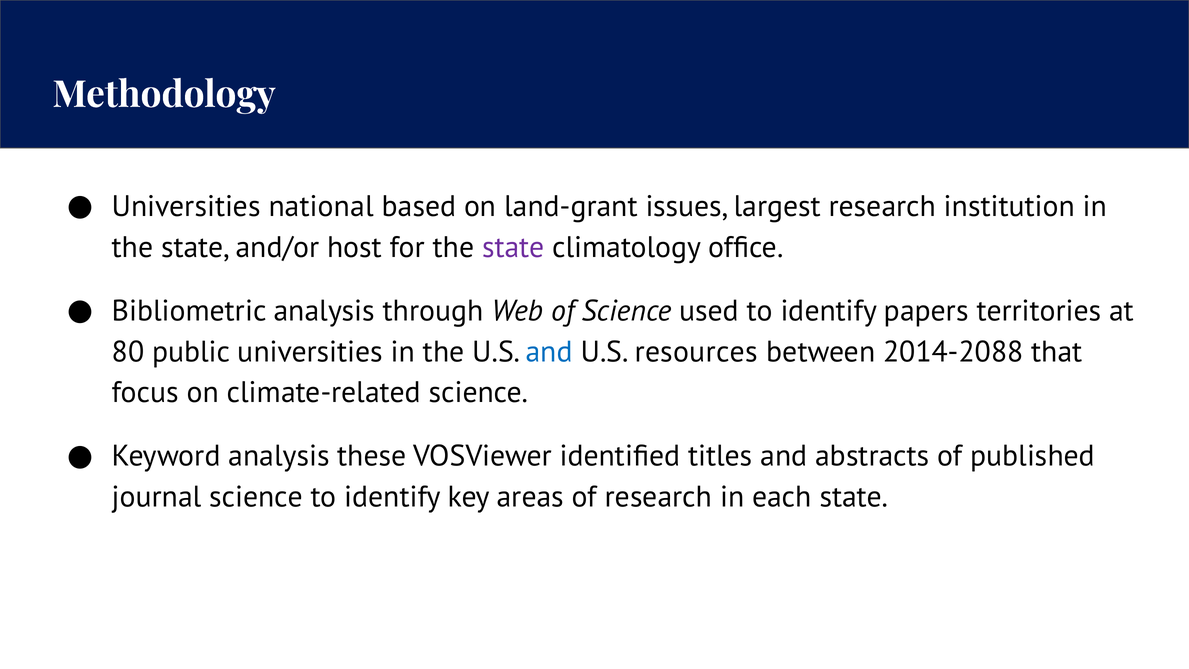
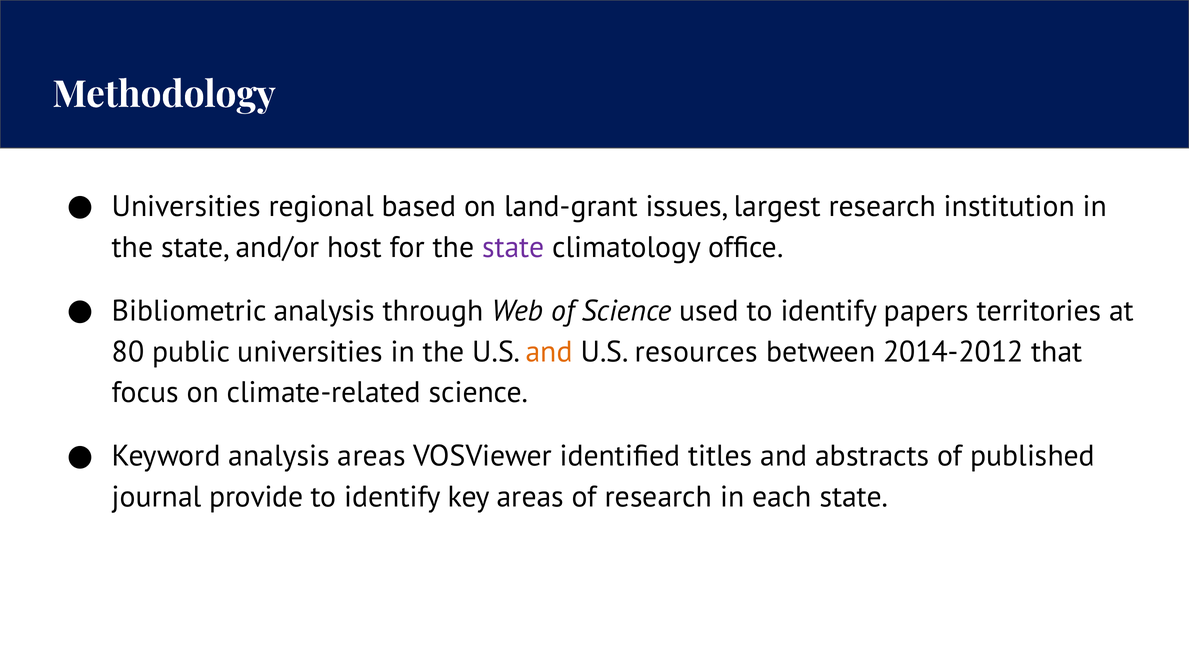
national: national -> regional (321, 206)
and colour: blue -> orange (549, 352)
2014-2088: 2014-2088 -> 2014-2012 (953, 352)
analysis these: these -> areas (372, 456)
journal science: science -> provide (256, 497)
